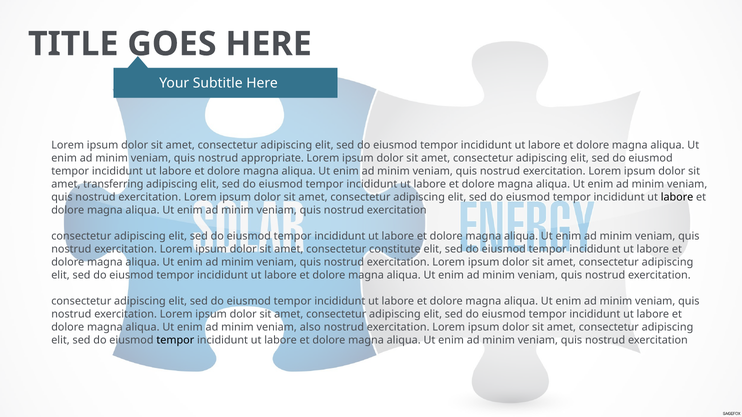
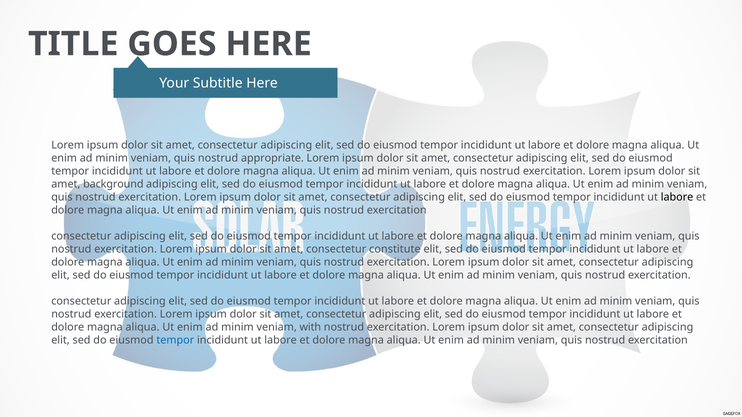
transferring: transferring -> background (113, 184)
also: also -> with (310, 327)
tempor colour: black -> blue (175, 340)
